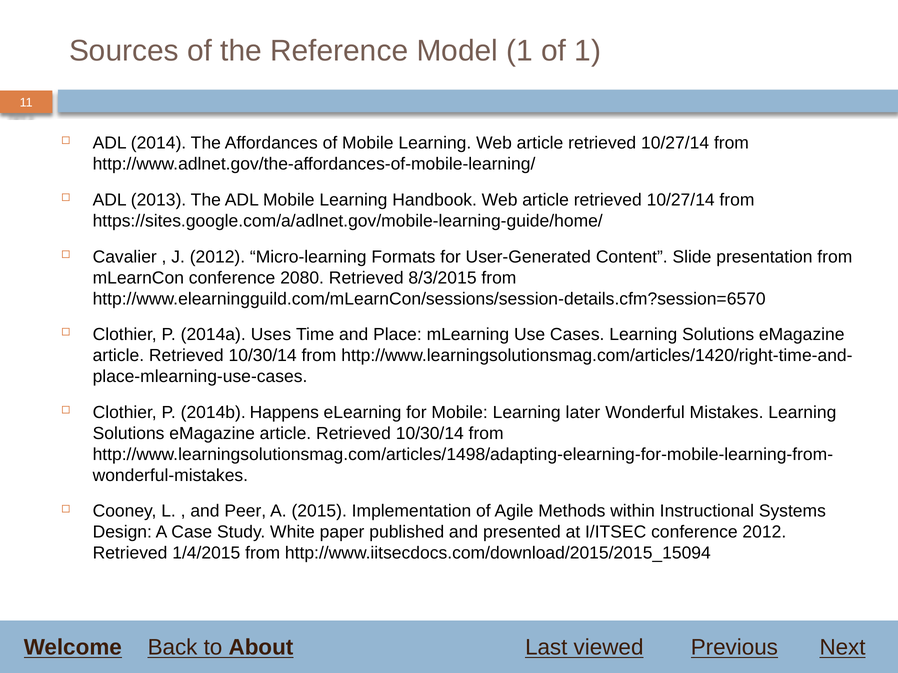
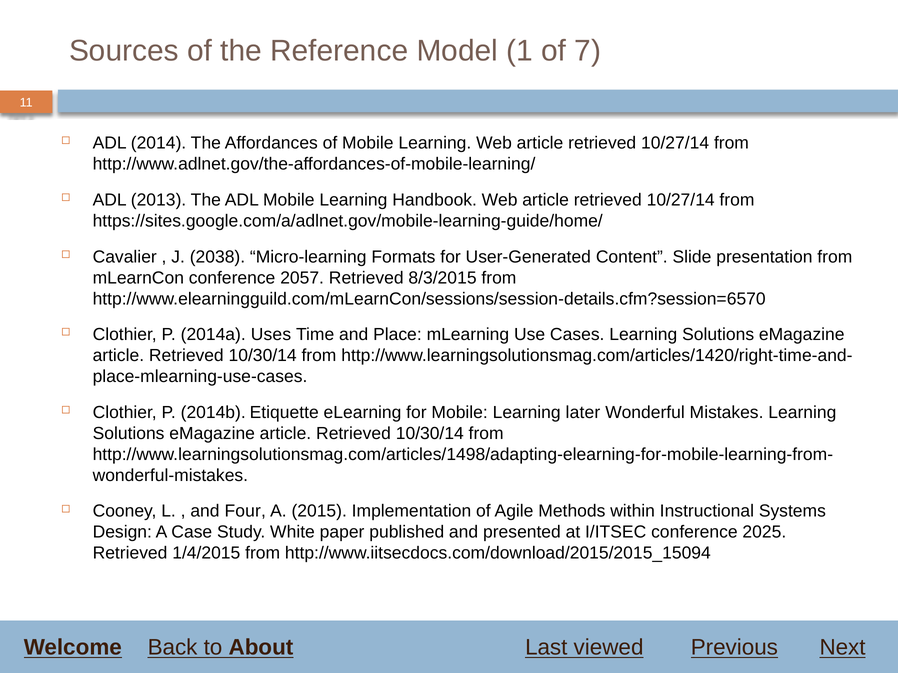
of 1: 1 -> 7 (588, 51)
J 2012: 2012 -> 2038 (217, 257)
2080: 2080 -> 2057 (302, 278)
Happens: Happens -> Etiquette (284, 413)
Peer: Peer -> Four (245, 512)
conference 2012: 2012 -> 2025 (764, 533)
